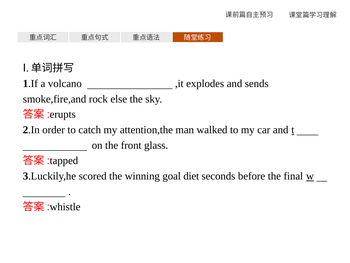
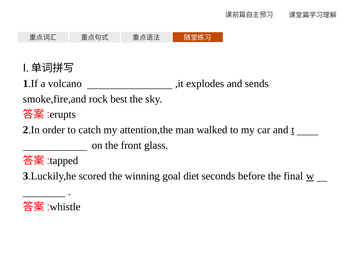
else: else -> best (119, 99)
